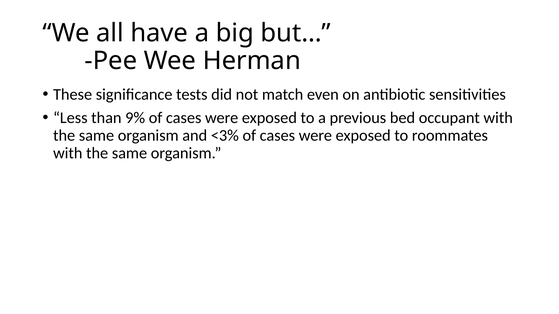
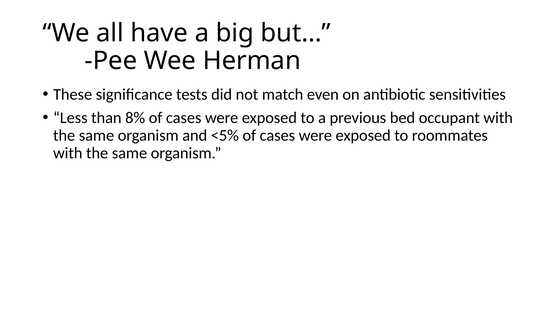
9%: 9% -> 8% (135, 118)
<3%: <3% -> <5% (225, 136)
